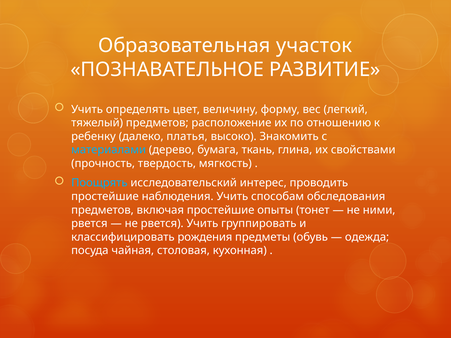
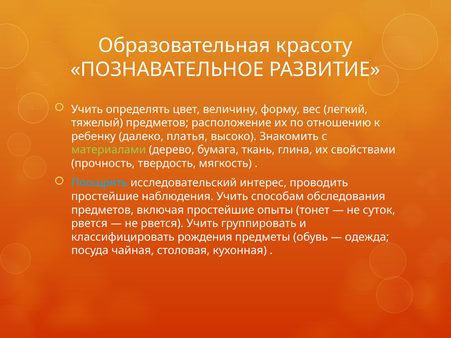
участок: участок -> красоту (314, 45)
материалами colour: light blue -> light green (109, 150)
ними: ними -> суток (379, 210)
